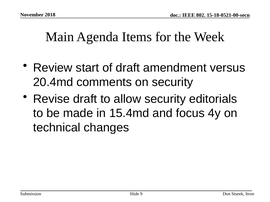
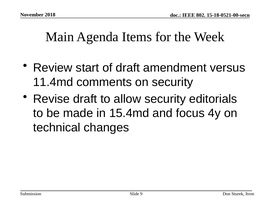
20.4md: 20.4md -> 11.4md (53, 82)
